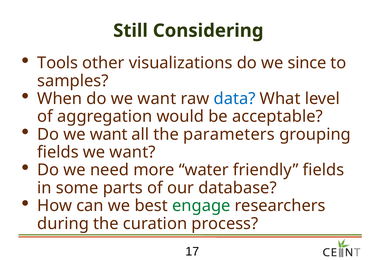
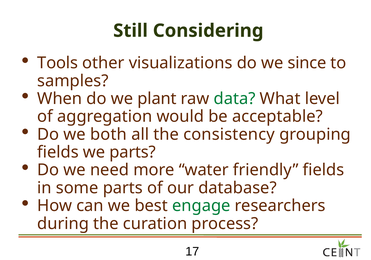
When do we want: want -> plant (157, 99)
data colour: blue -> green (235, 99)
want: want -> both (109, 134)
parameters: parameters -> consistency (229, 134)
fields we want: want -> parts (133, 152)
